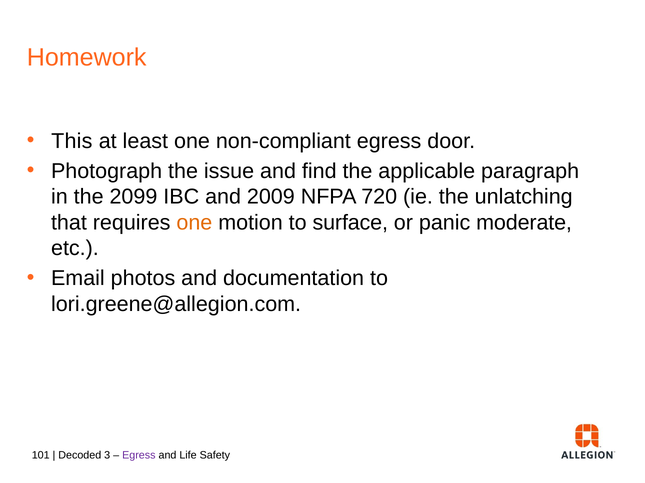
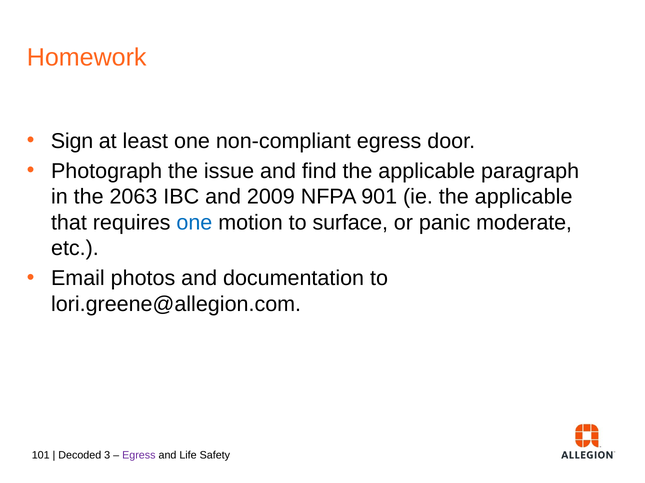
This: This -> Sign (72, 141)
2099: 2099 -> 2063 (133, 197)
720: 720 -> 901 (379, 197)
ie the unlatching: unlatching -> applicable (524, 197)
one colour: orange -> blue (194, 223)
